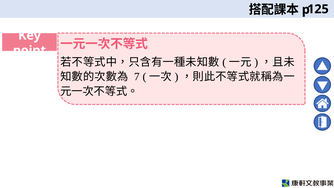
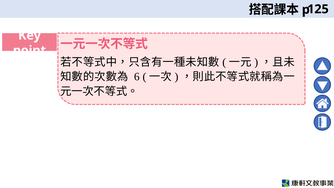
7: 7 -> 6 (137, 77)
